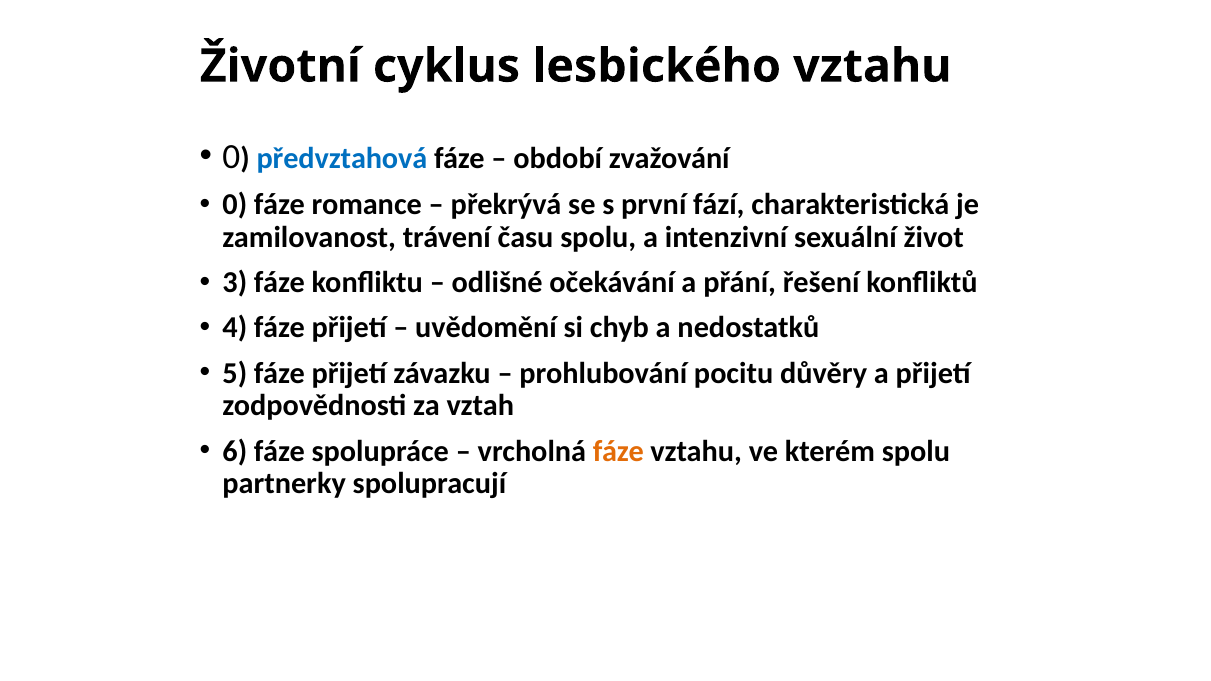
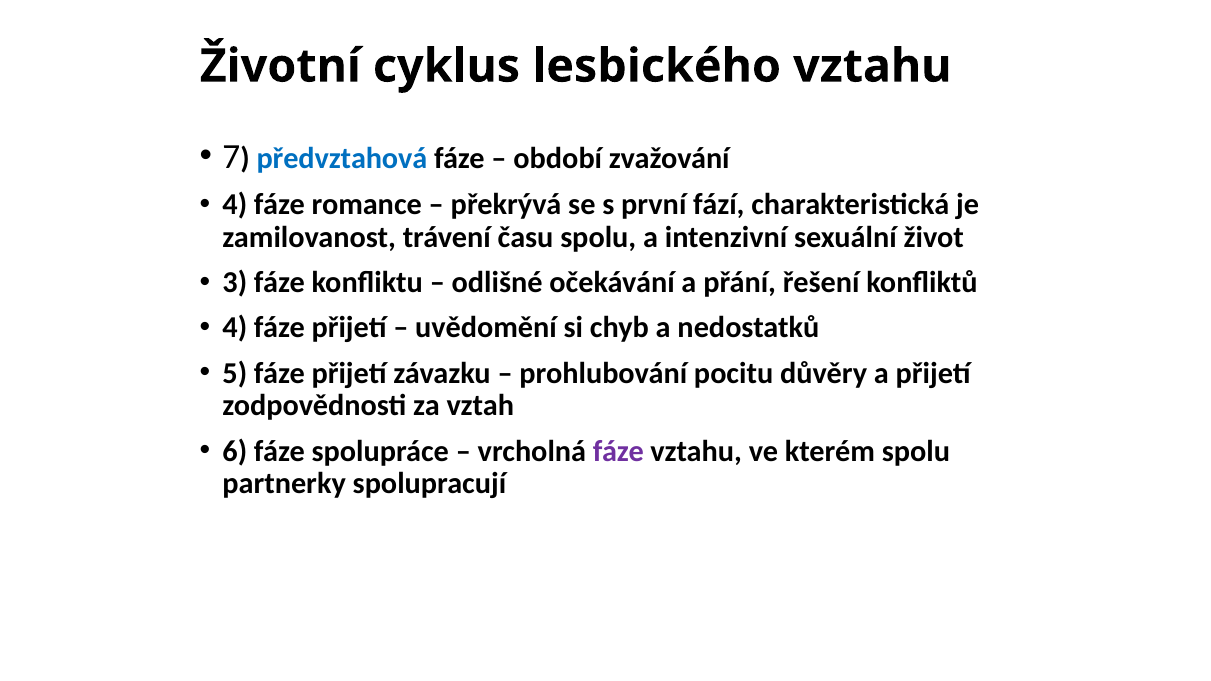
0: 0 -> 7 (231, 157)
0: 0 -> 4 (235, 205)
fáze colour: orange -> purple (618, 451)
